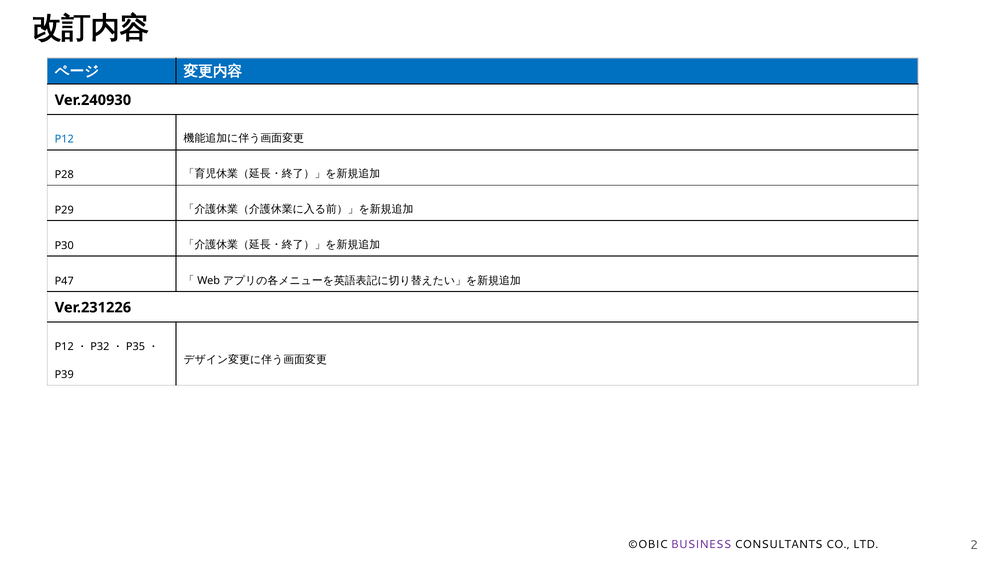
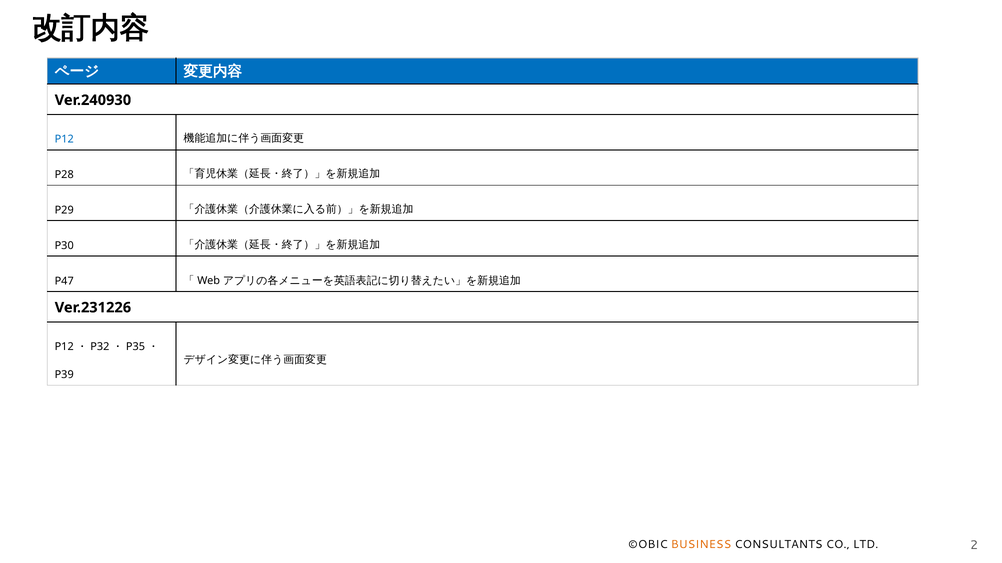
BUSINESS colour: purple -> orange (701, 545)
